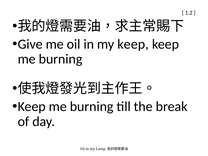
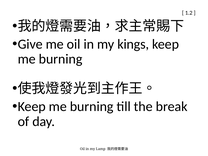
my keep: keep -> kings (133, 44)
